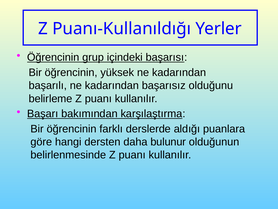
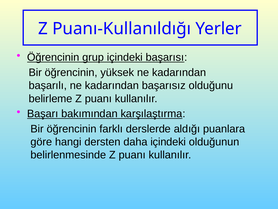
daha bulunur: bulunur -> içindeki (168, 142)
